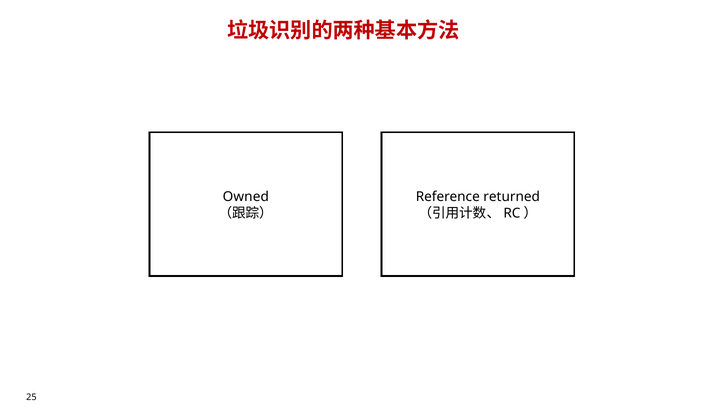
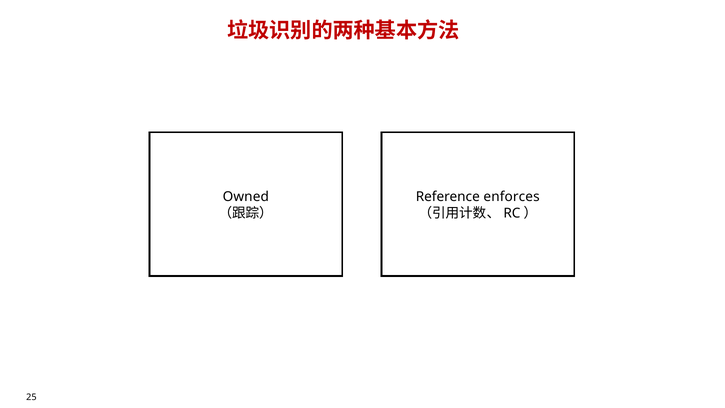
returned: returned -> enforces (512, 197)
